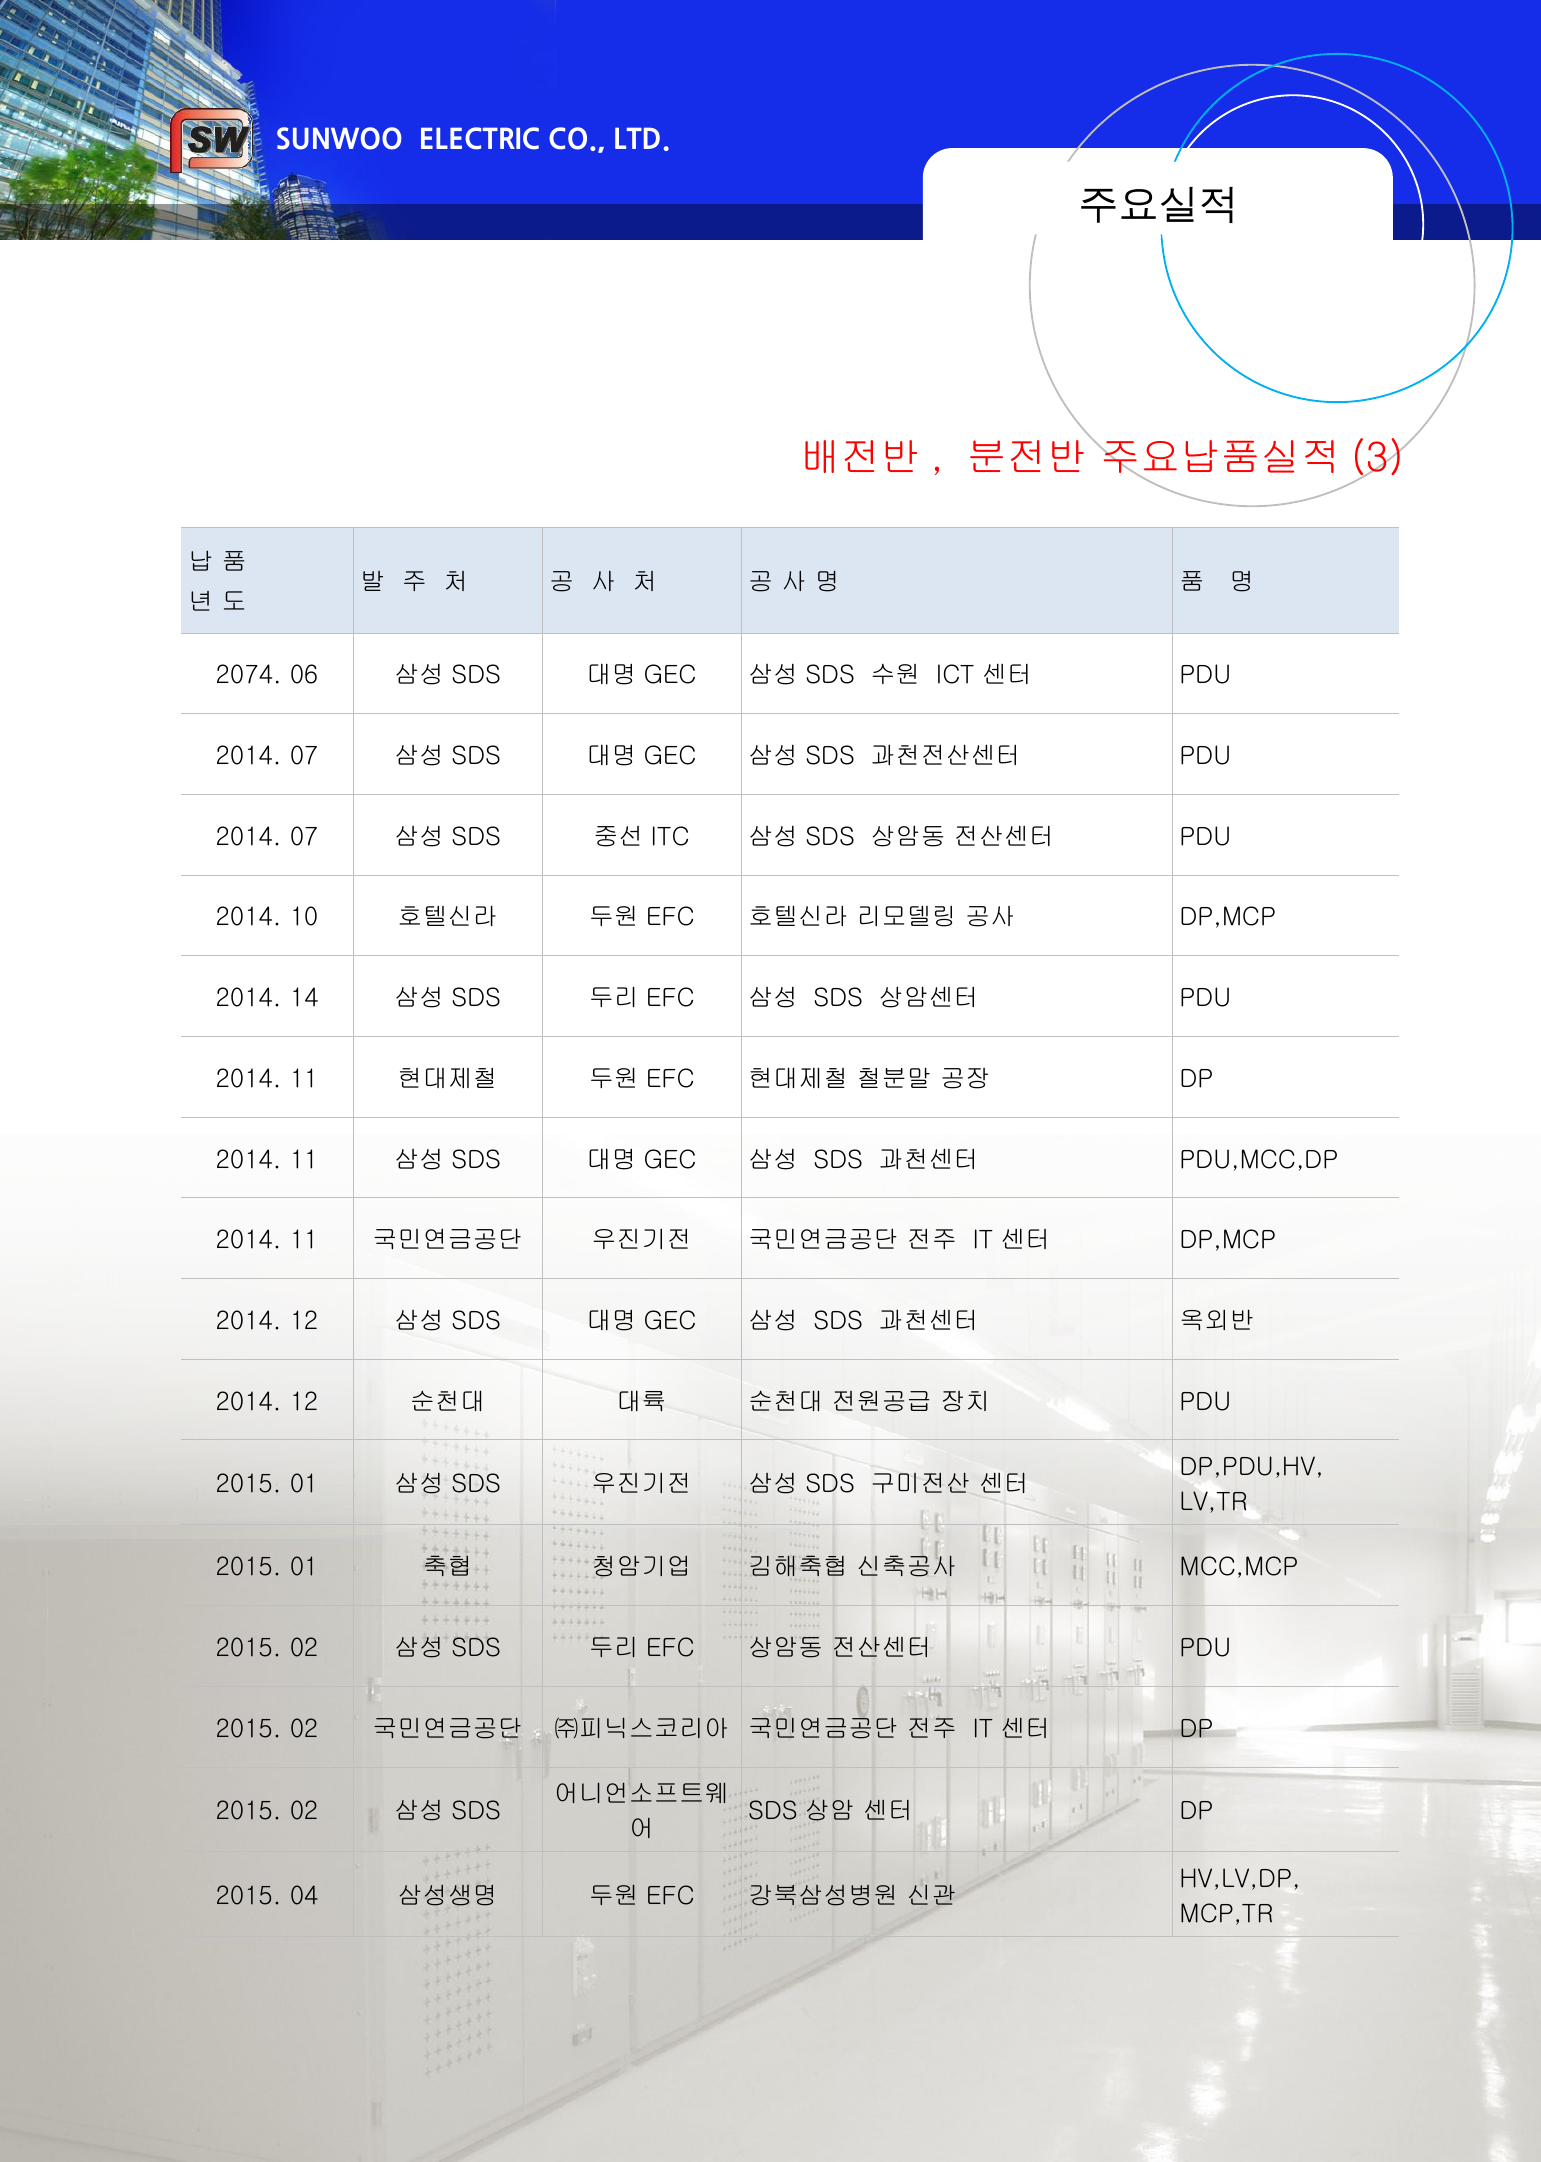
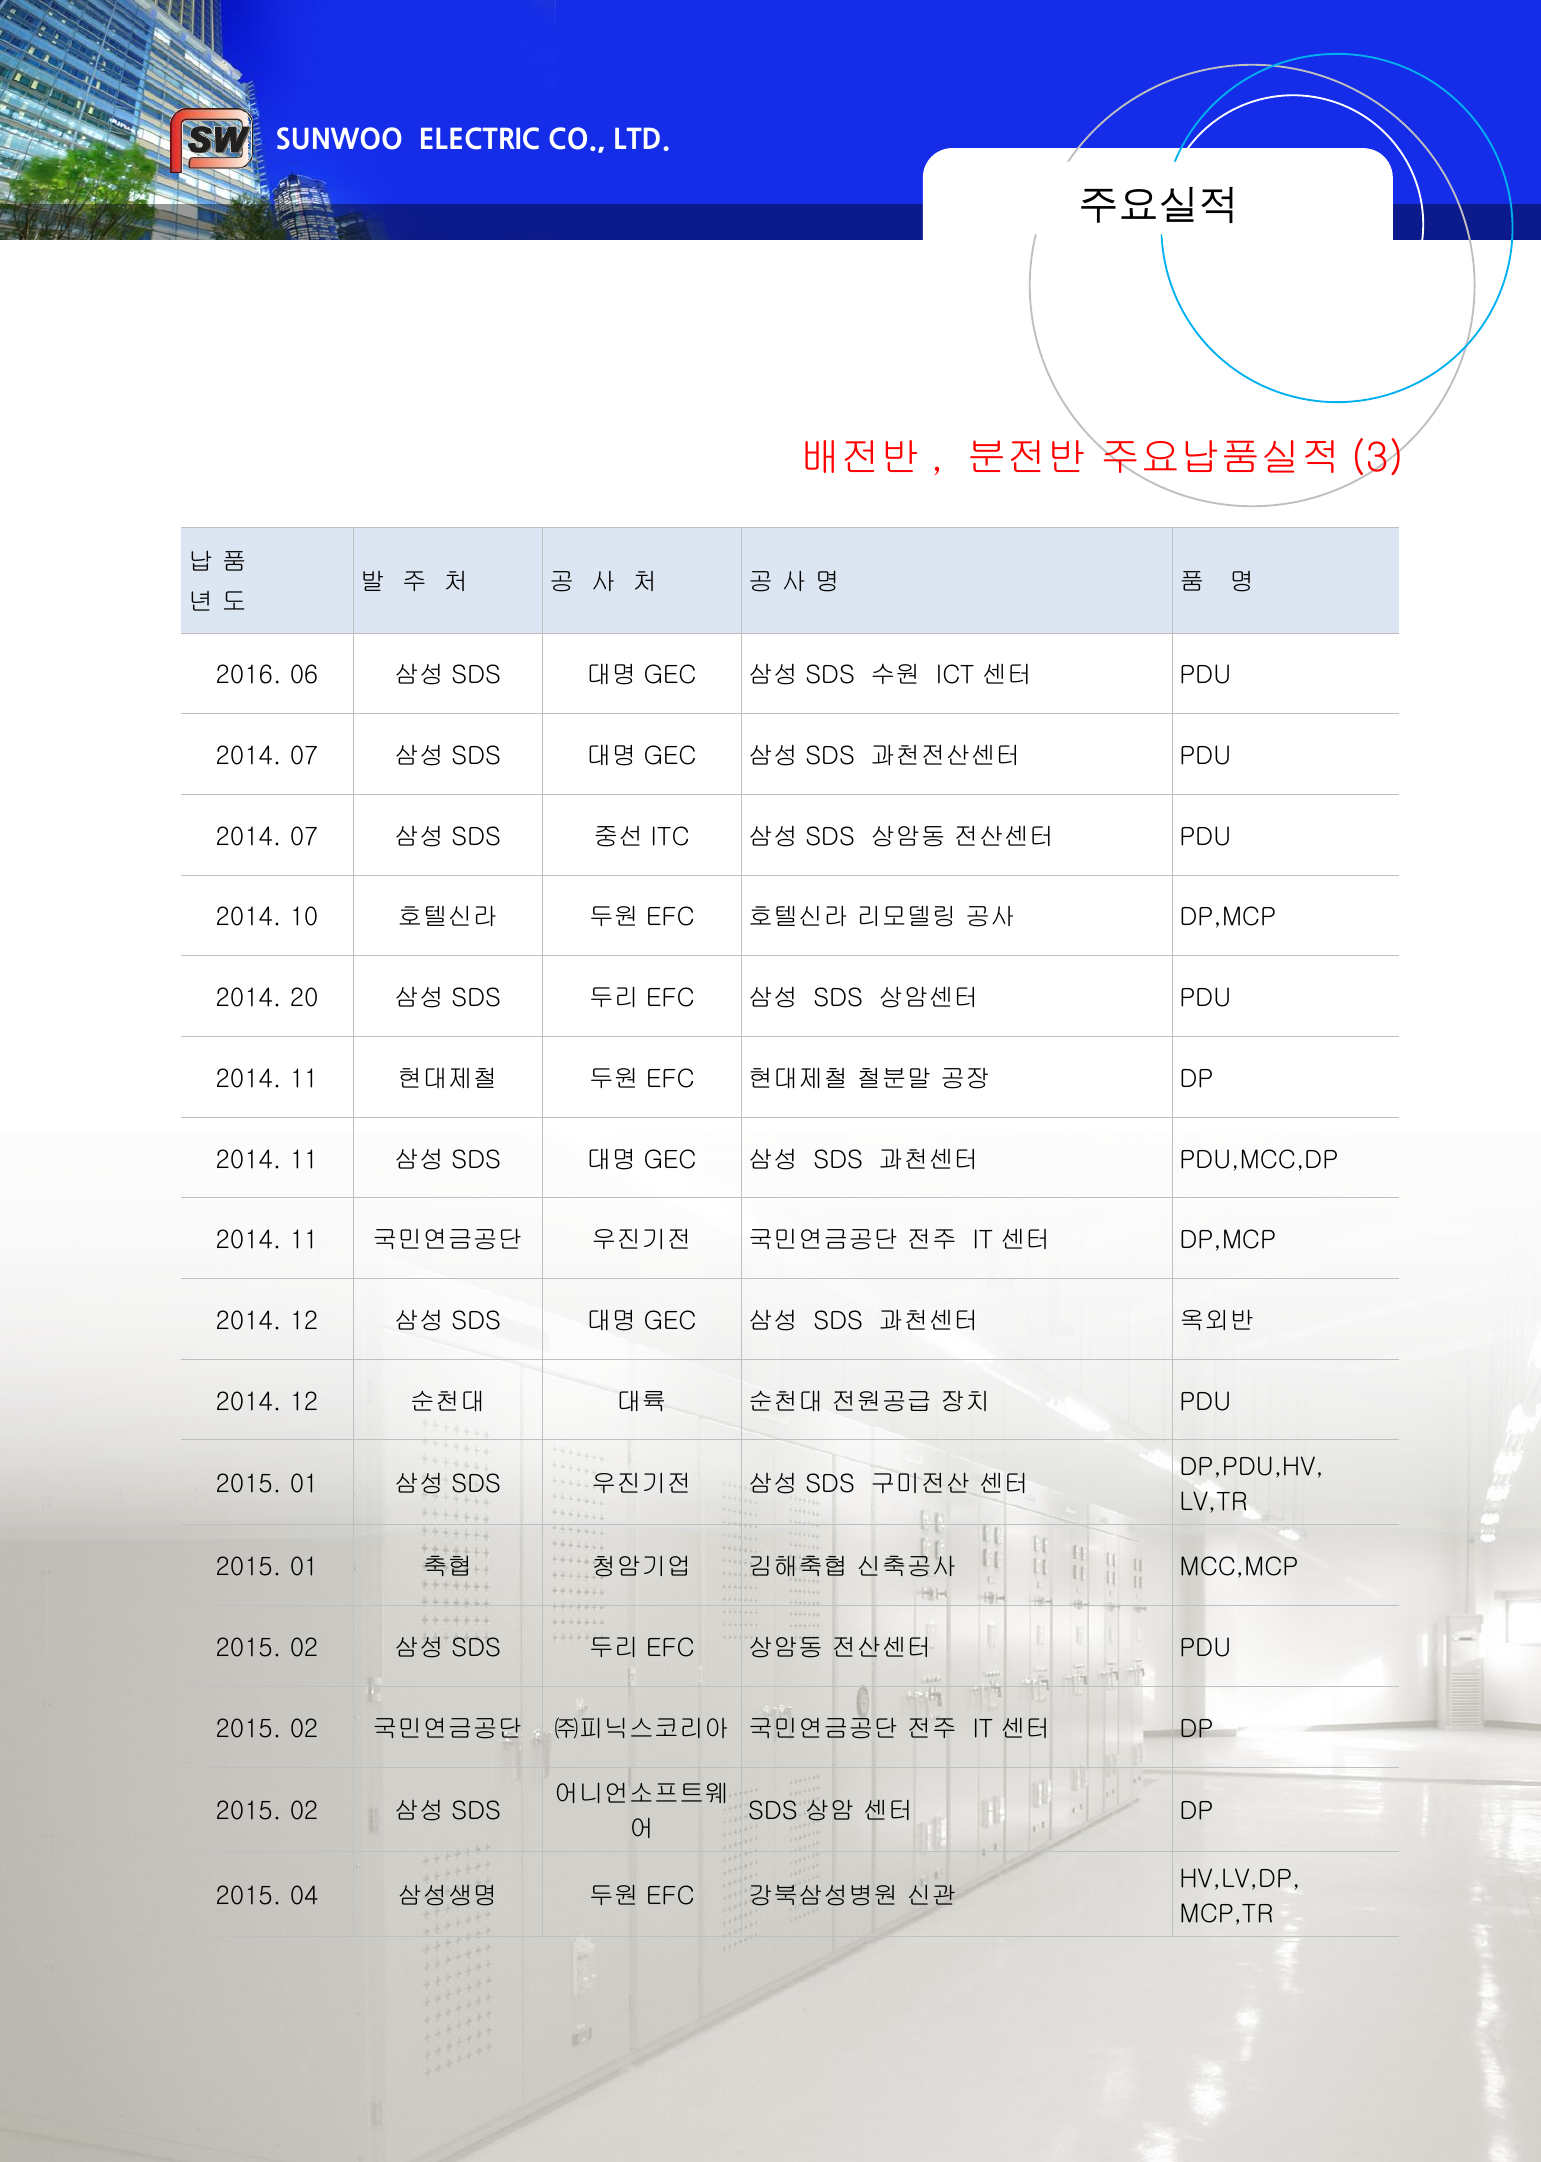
2074: 2074 -> 2016 (249, 675)
14: 14 -> 20 (304, 998)
